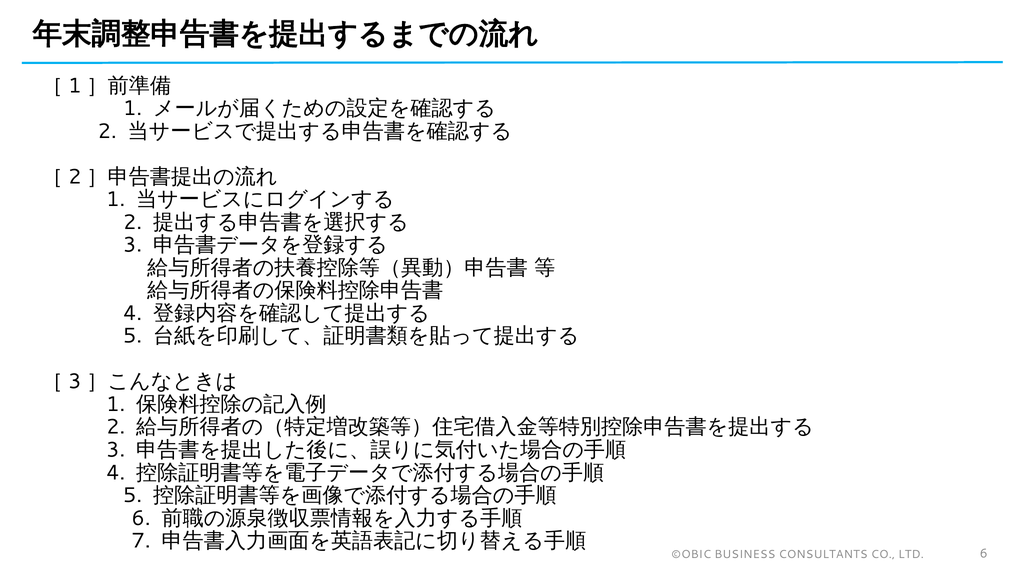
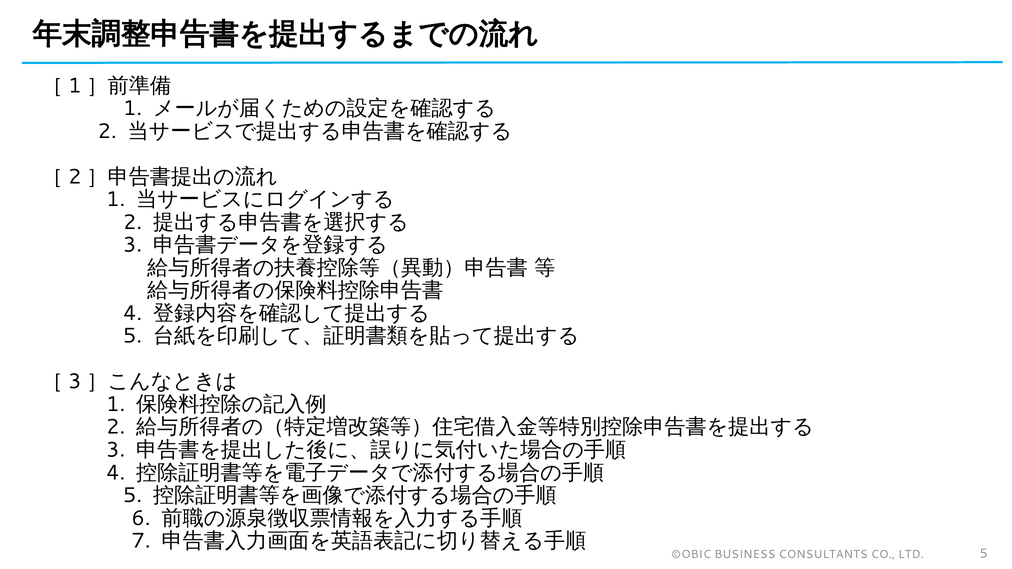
LTD 6: 6 -> 5 (984, 554)
